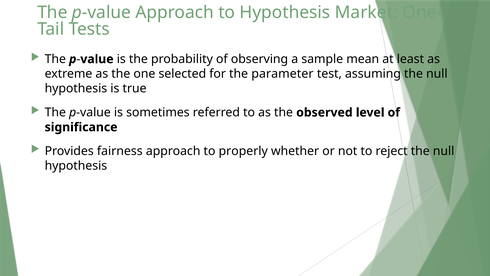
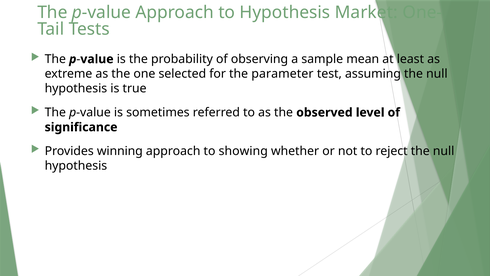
fairness: fairness -> winning (120, 151)
properly: properly -> showing (243, 151)
